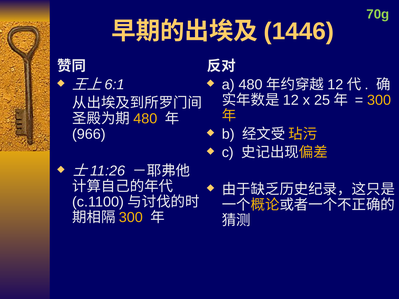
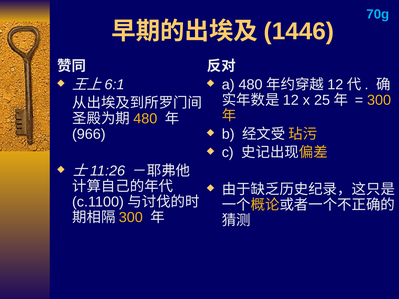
70g colour: light green -> light blue (378, 14)
